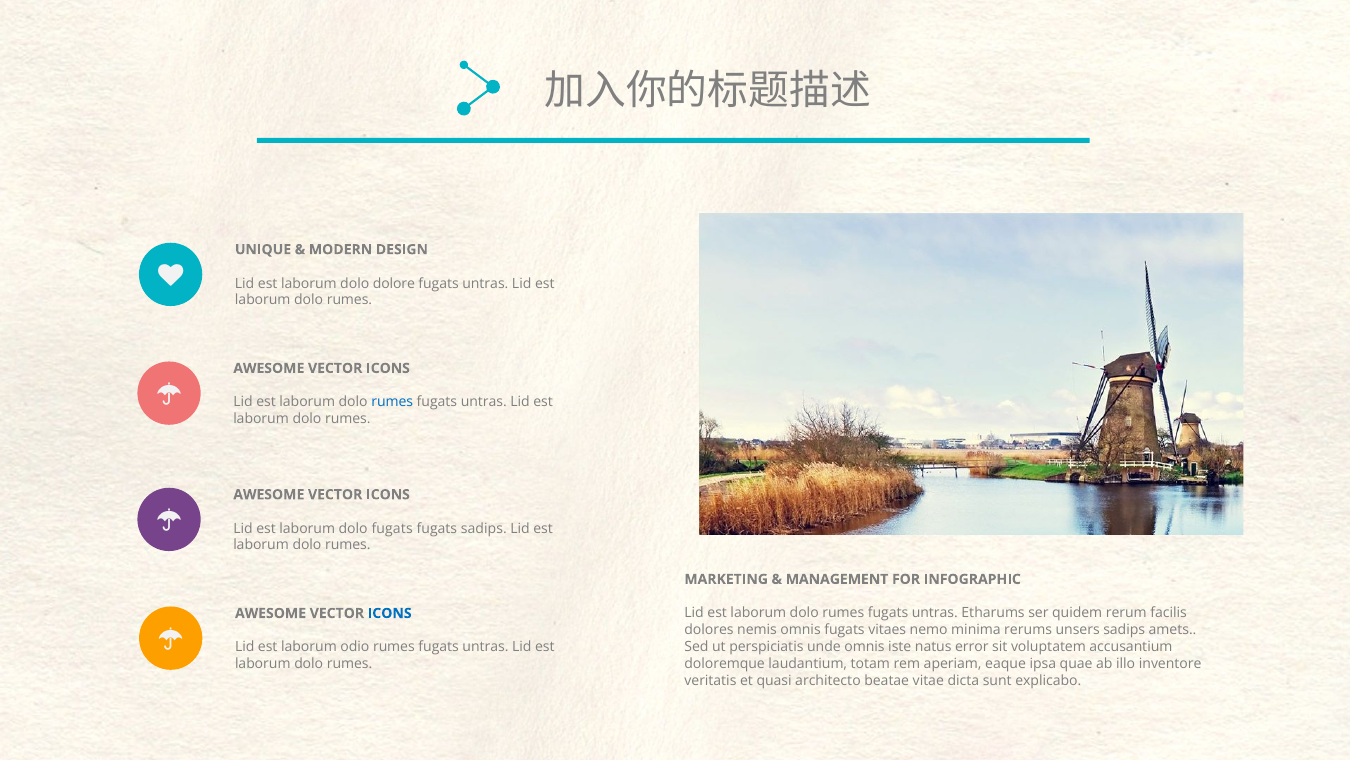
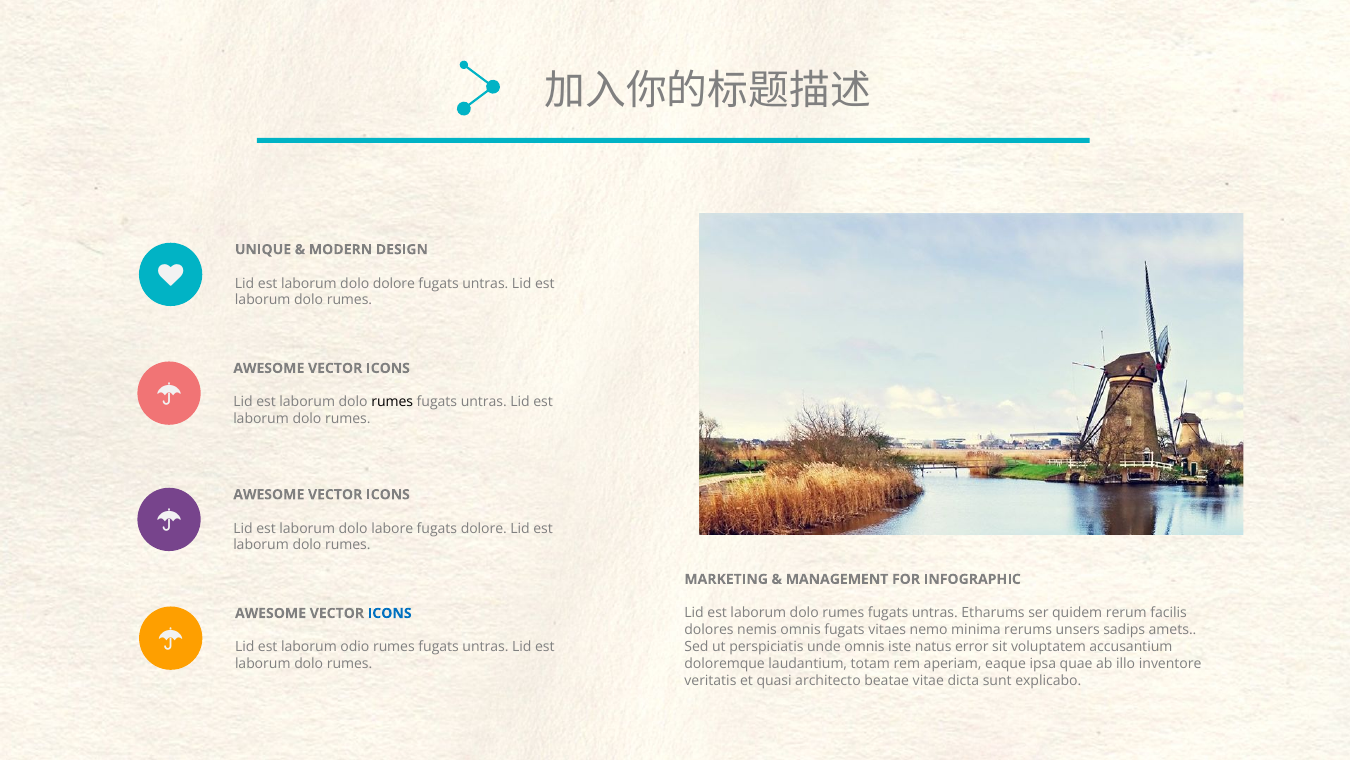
rumes colour: blue -> black (392, 402)
dolo fugats: fugats -> labore (392, 528)
fugats sadips: sadips -> dolore (484, 528)
